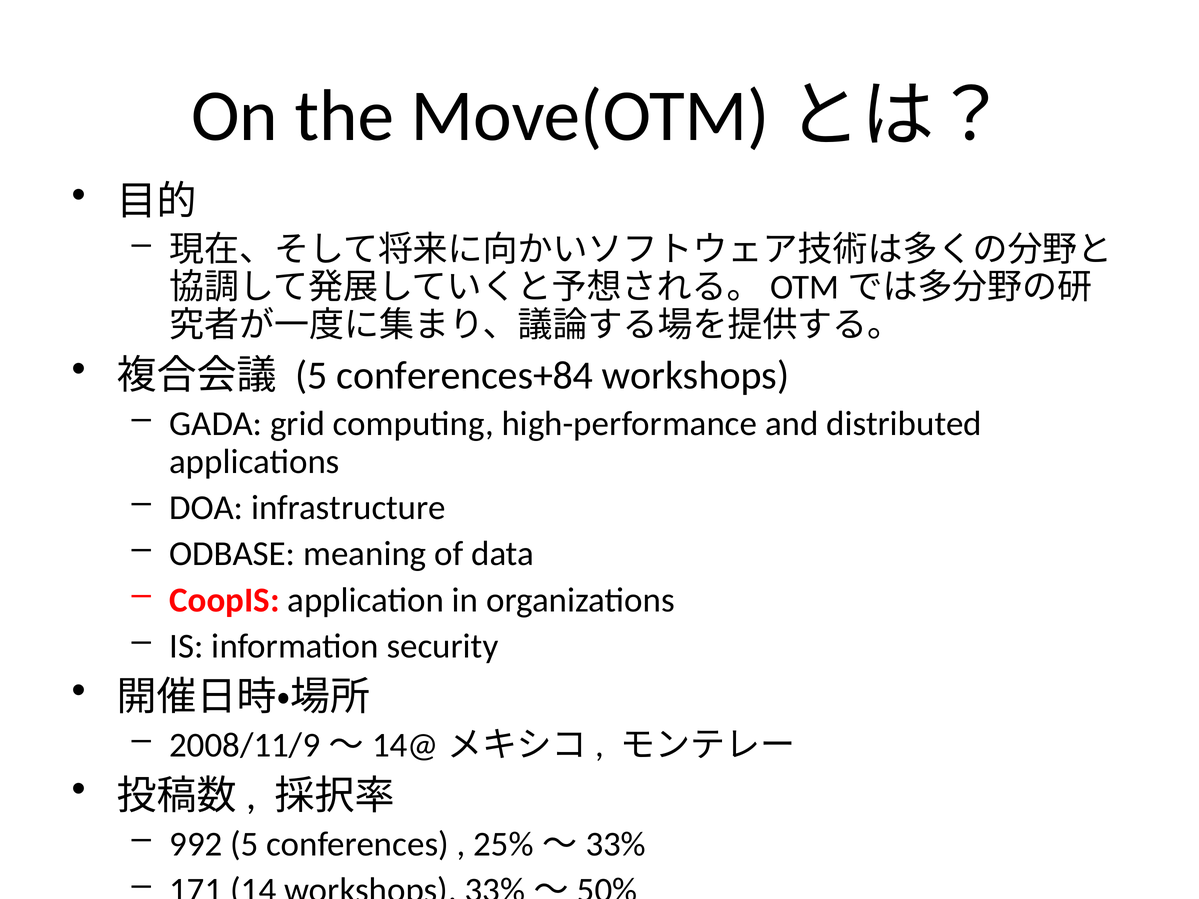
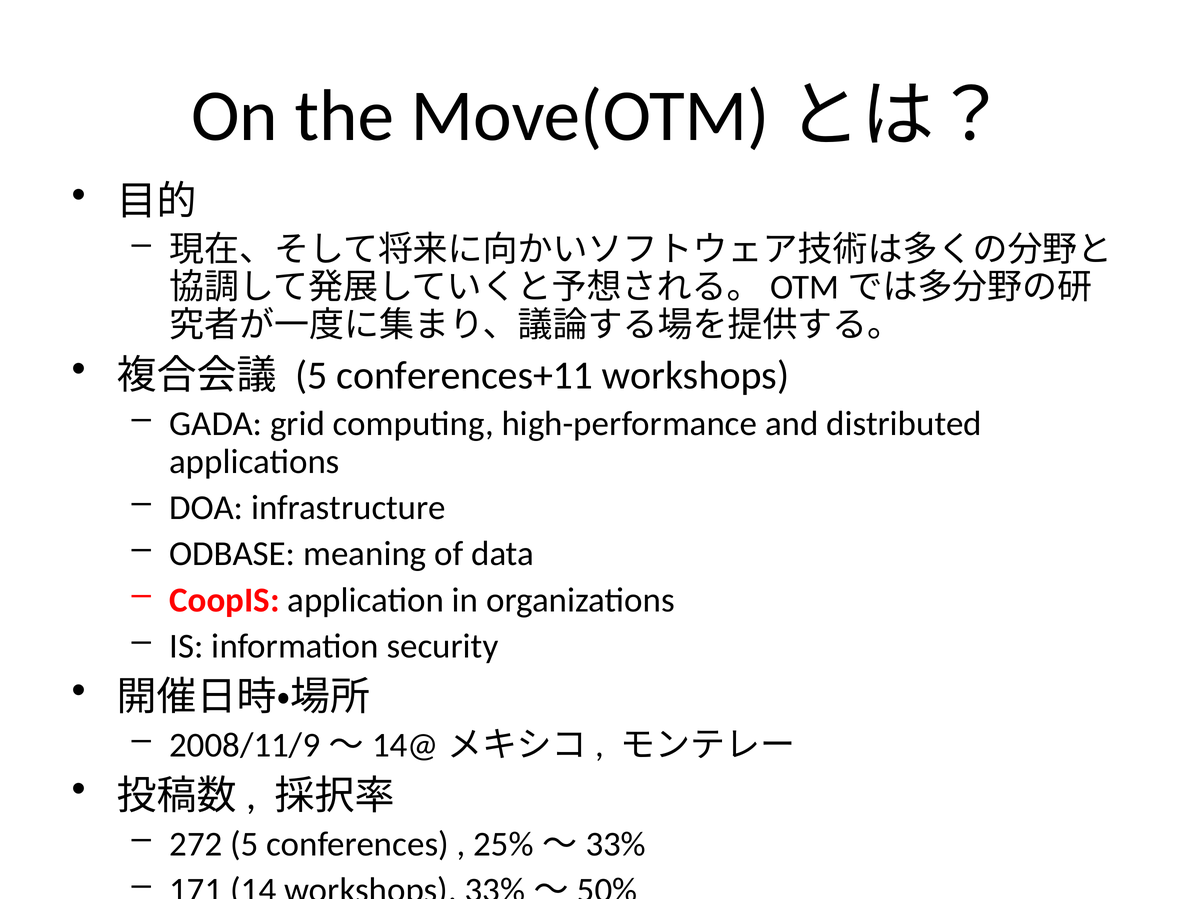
conferences+84: conferences+84 -> conferences+11 (465, 376)
992: 992 -> 272 (196, 844)
